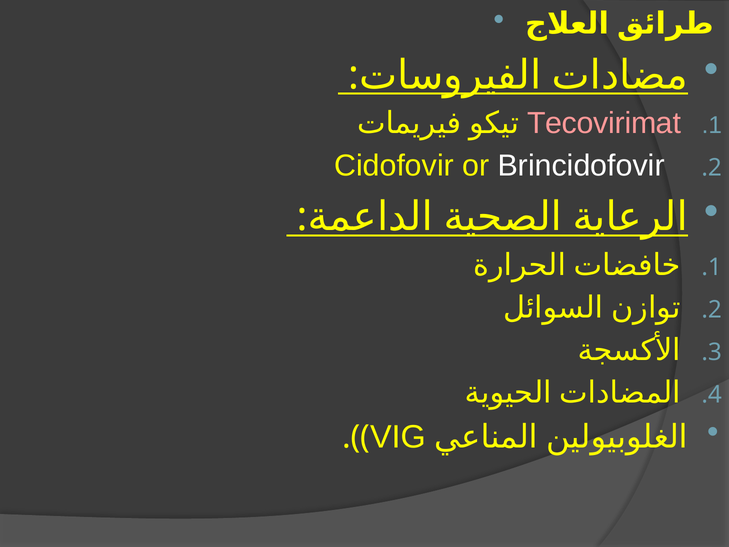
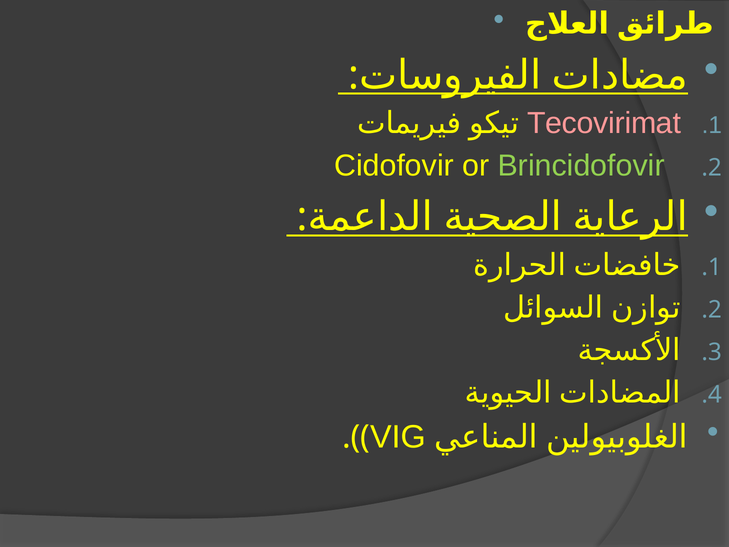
Brincidofovir colour: white -> light green (581, 166)
